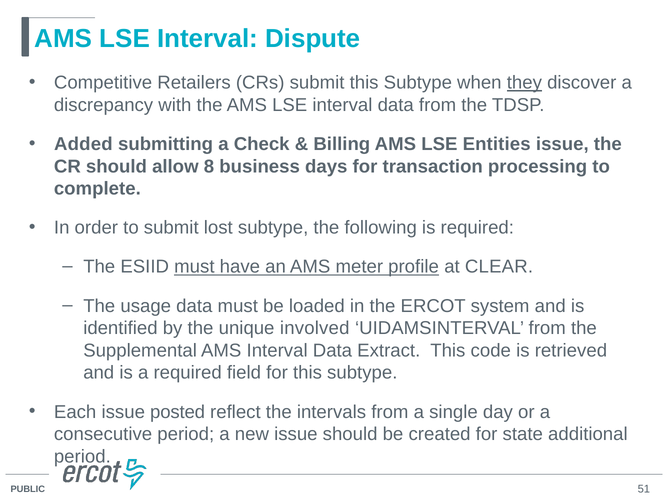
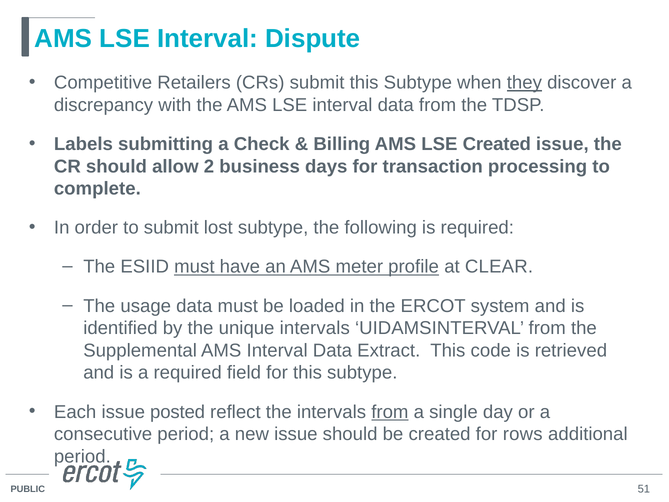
Added: Added -> Labels (83, 144)
LSE Entities: Entities -> Created (497, 144)
8: 8 -> 2 (209, 166)
unique involved: involved -> intervals (315, 328)
from underline: none -> present (390, 412)
state: state -> rows (523, 434)
